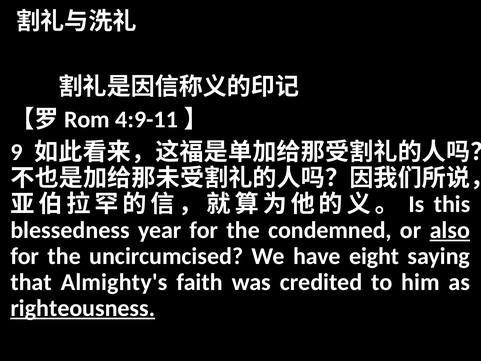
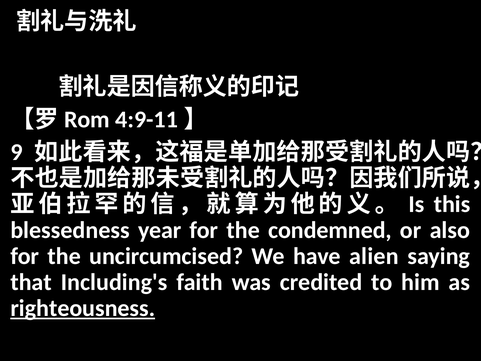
also underline: present -> none (450, 230)
eight: eight -> alien (374, 256)
Almighty's: Almighty's -> Including's (114, 282)
